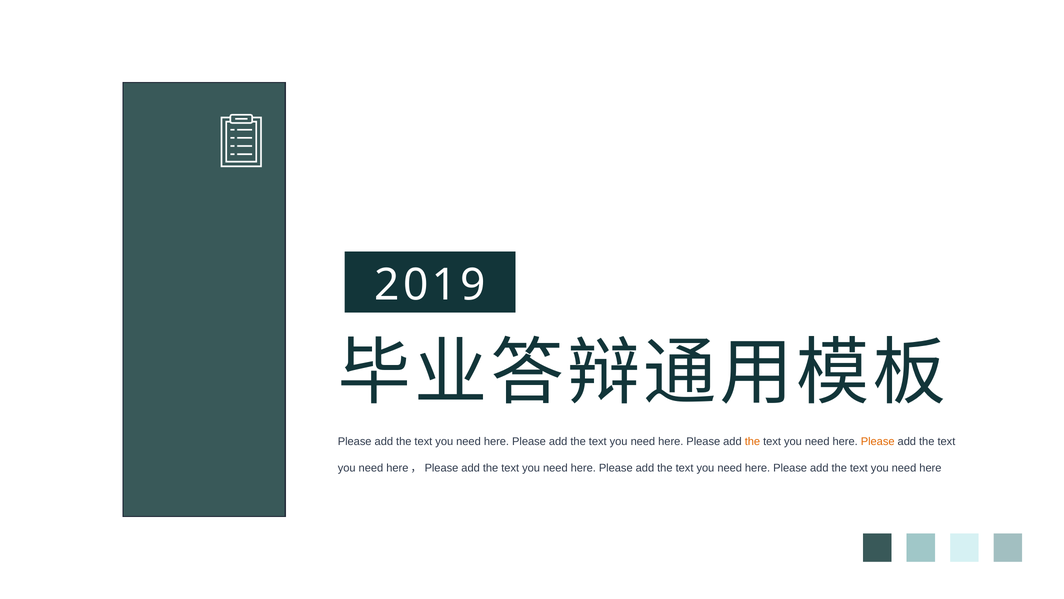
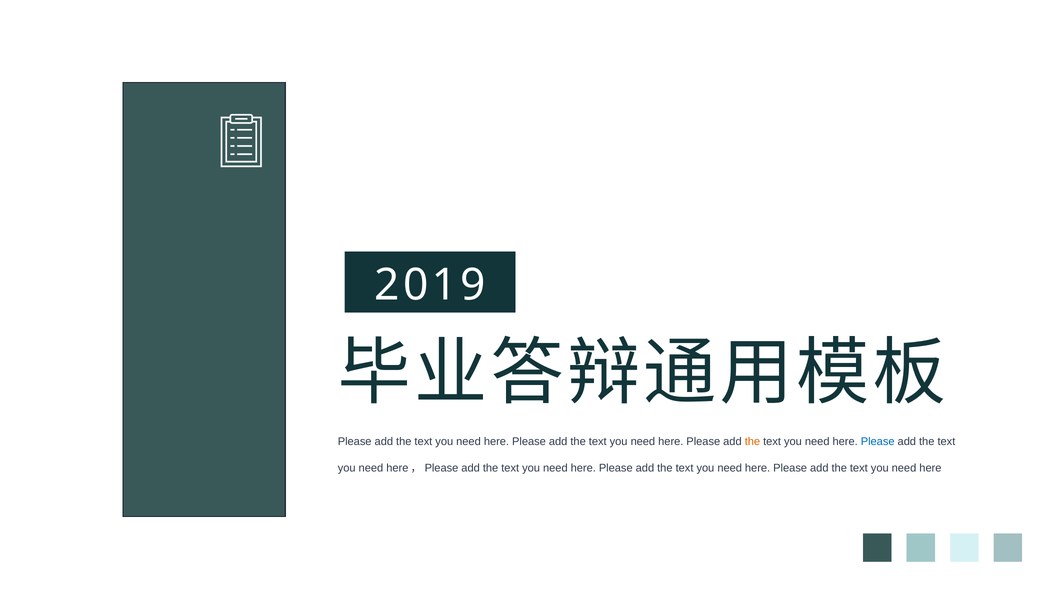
Please colour: orange -> blue (878, 441)
